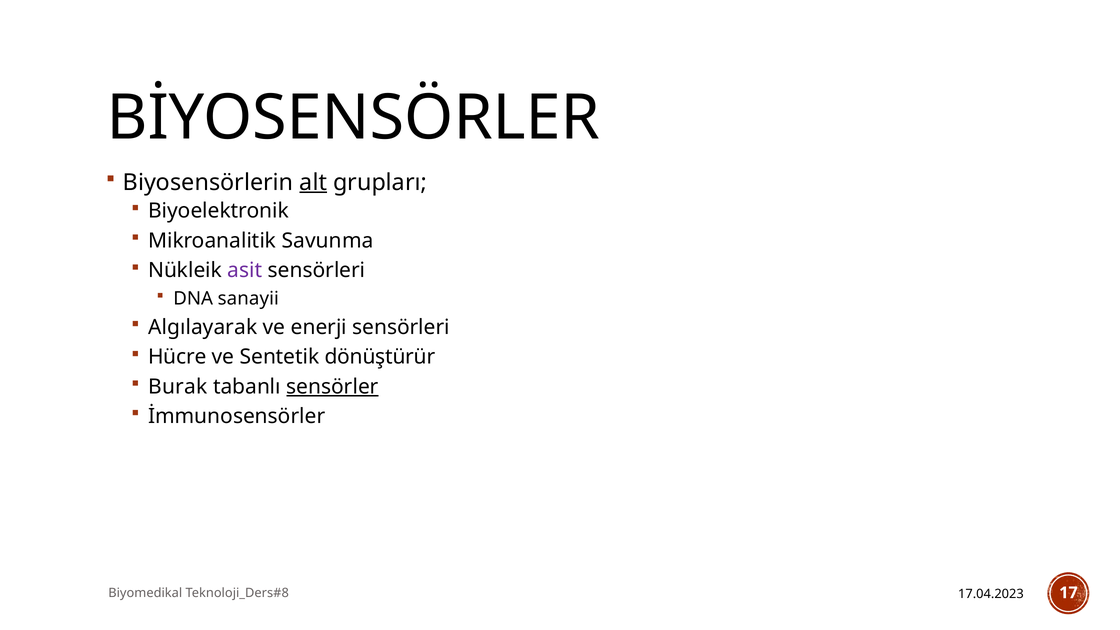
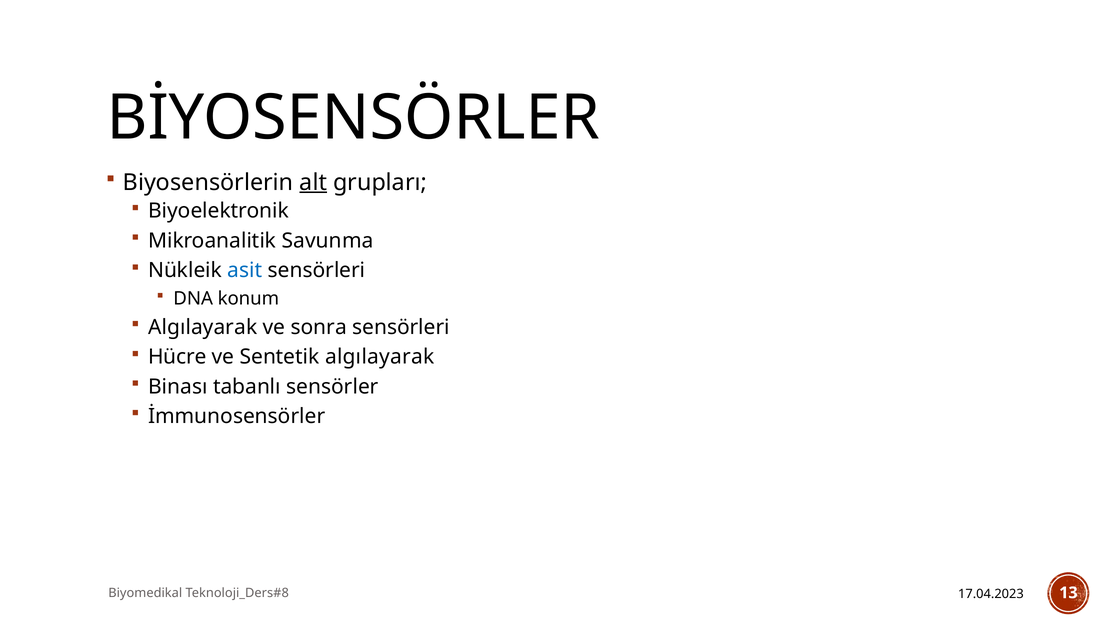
asit colour: purple -> blue (245, 270)
sanayii: sanayii -> konum (248, 299)
enerji: enerji -> sonra (319, 327)
Sentetik dönüştürür: dönüştürür -> algılayarak (380, 357)
Burak: Burak -> Binası (178, 387)
sensörler underline: present -> none (332, 387)
17: 17 -> 13 (1068, 593)
